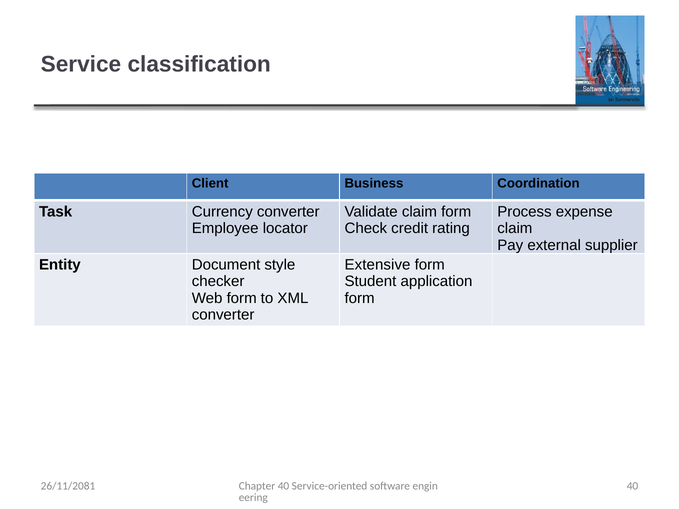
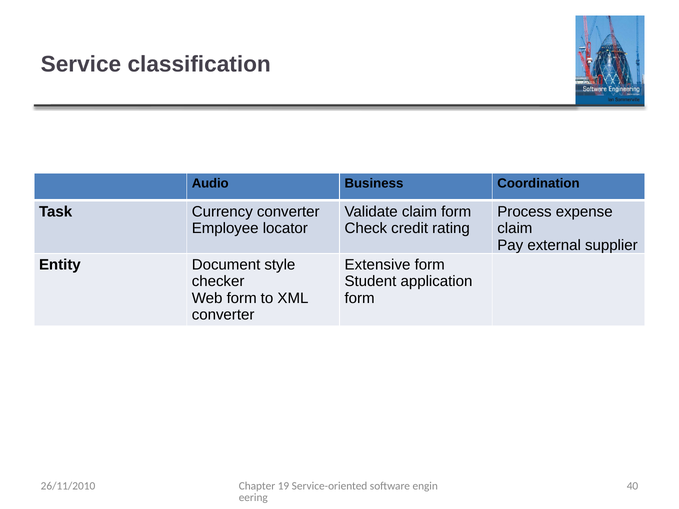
Client: Client -> Audio (210, 183)
Chapter 40: 40 -> 19 (283, 486)
26/11/2081: 26/11/2081 -> 26/11/2010 (68, 486)
